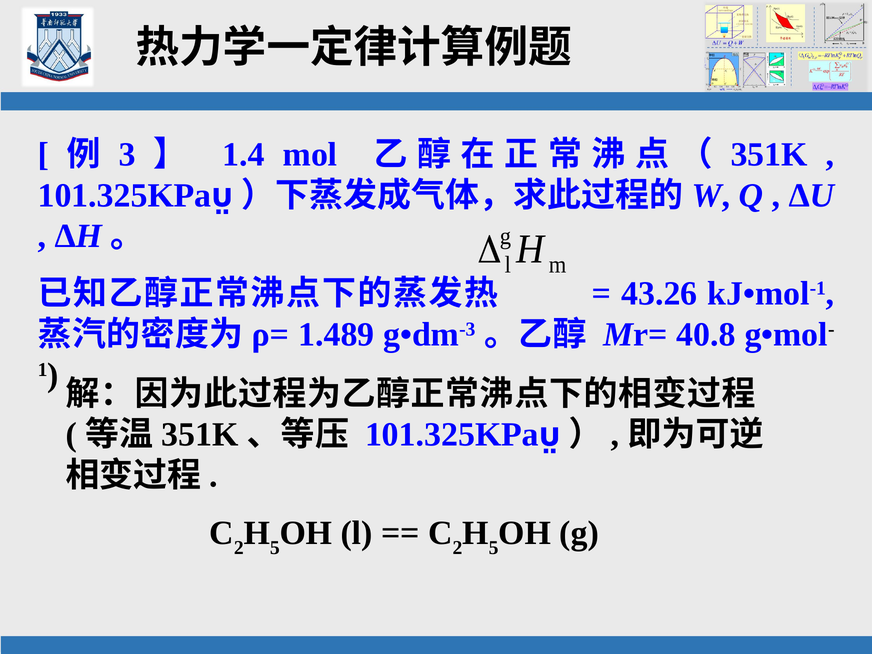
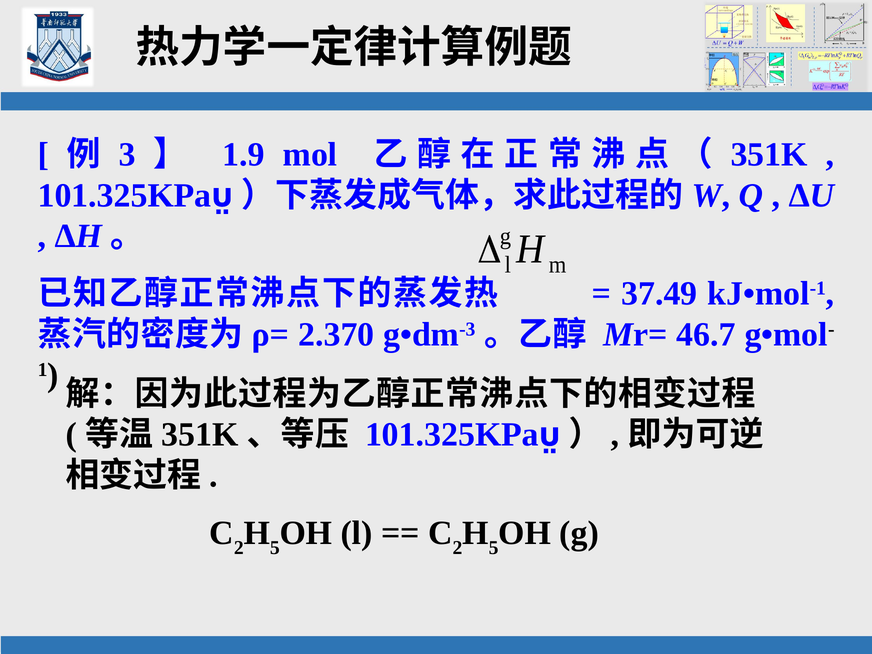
1.4: 1.4 -> 1.9 (244, 155)
43.26: 43.26 -> 37.49 (659, 294)
1.489: 1.489 -> 2.370 (336, 334)
40.8: 40.8 -> 46.7 (706, 334)
